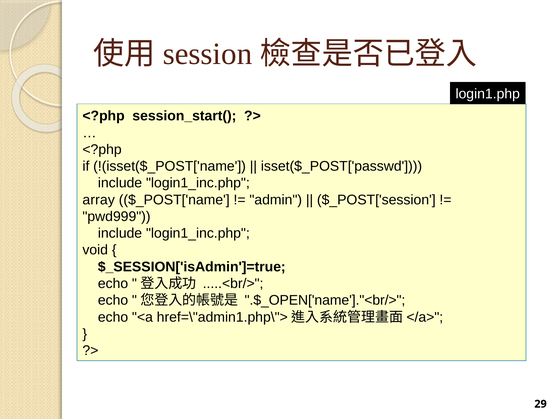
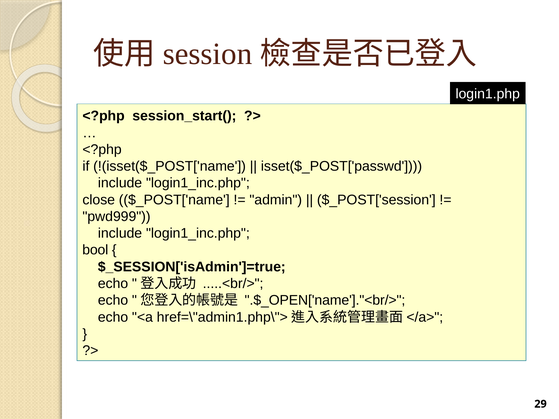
array: array -> close (99, 200)
void: void -> bool (95, 250)
